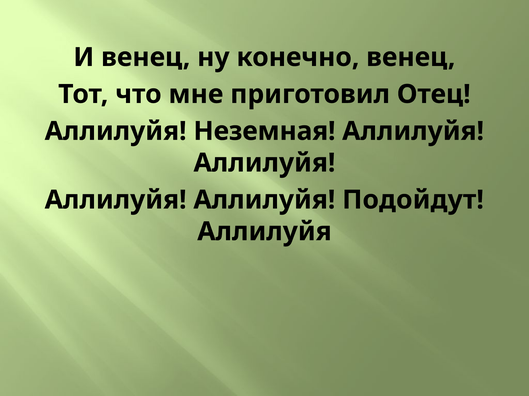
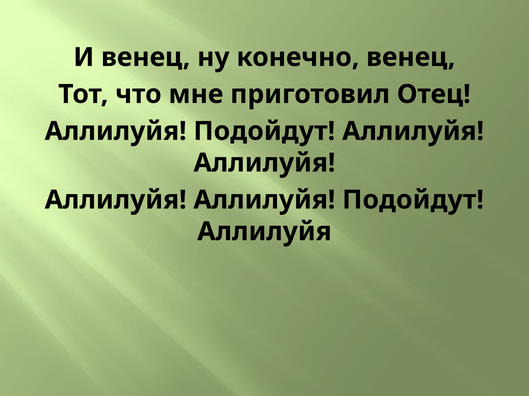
Неземная: Неземная -> Подойдут (264, 131)
